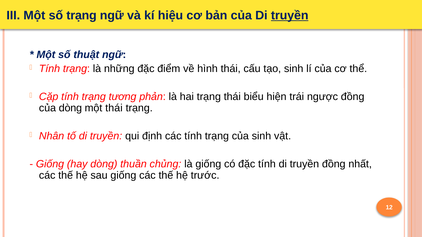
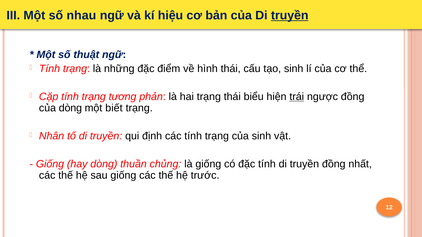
số trạng: trạng -> nhau (81, 15)
trái underline: none -> present (297, 97)
một thái: thái -> biết (114, 108)
